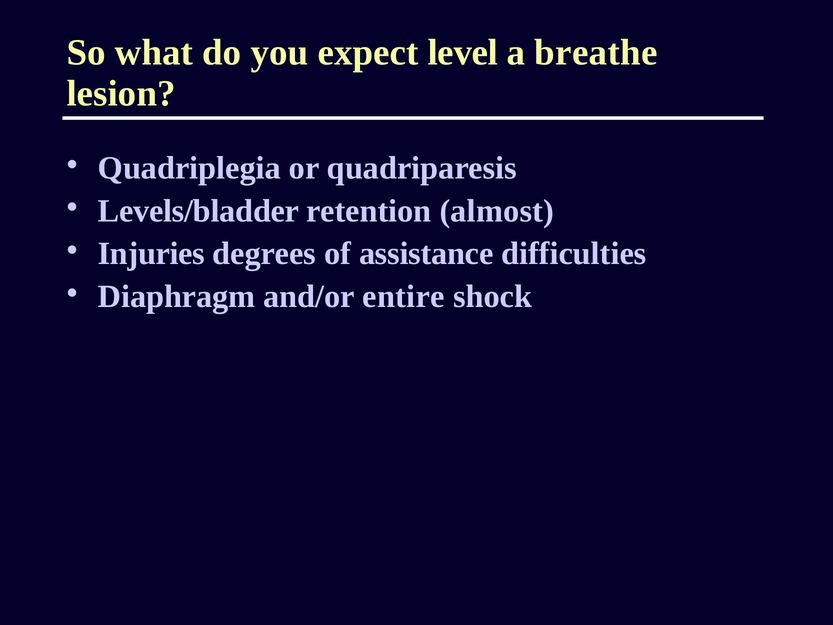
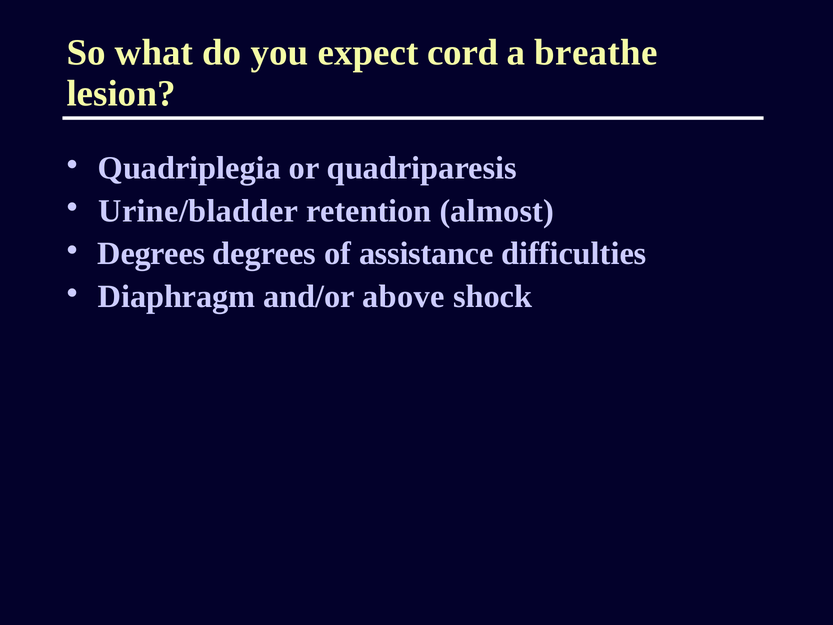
level: level -> cord (463, 53)
Levels/bladder: Levels/bladder -> Urine/bladder (198, 211)
Injuries: Injuries -> Degrees (151, 254)
entire: entire -> above (404, 296)
